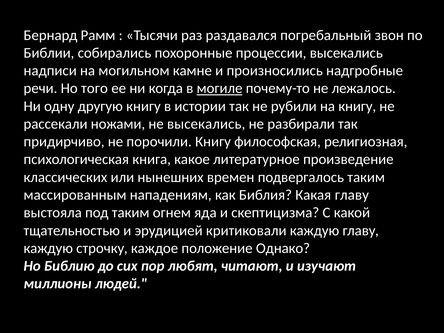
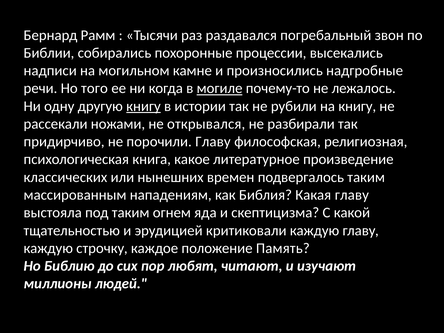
книгу underline: none -> present (143, 106)
не высекались: высекались -> открывался (206, 124)
порочили Книгу: Книгу -> Главу (213, 142)
Однако: Однако -> Память (283, 248)
